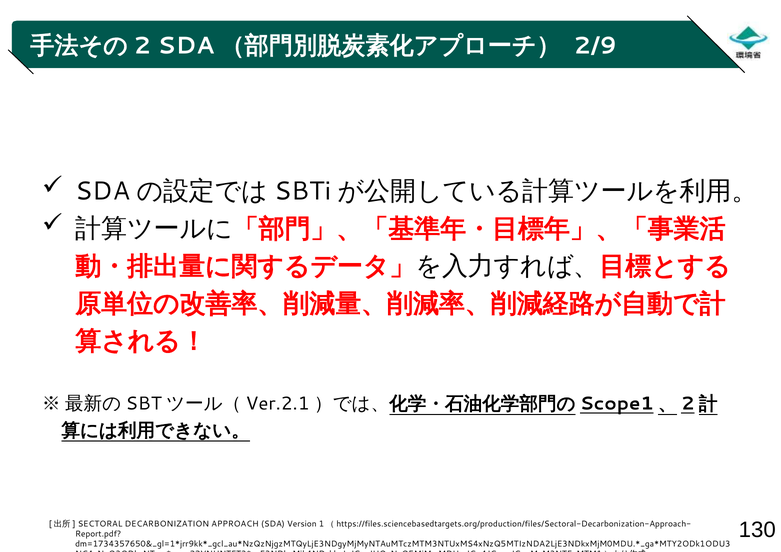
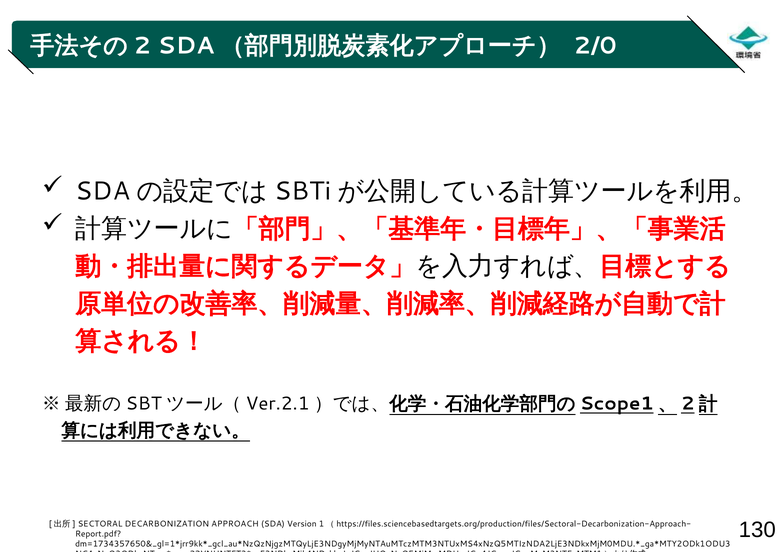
2/9: 2/9 -> 2/0 (595, 46)
